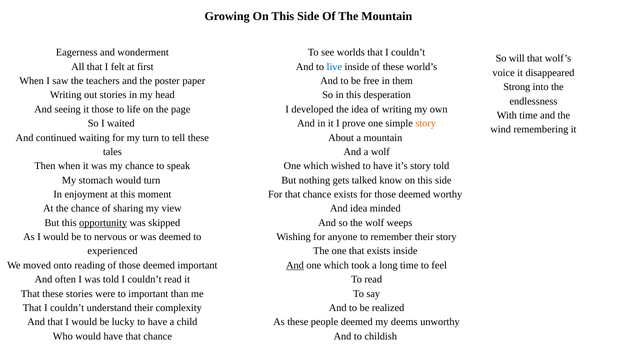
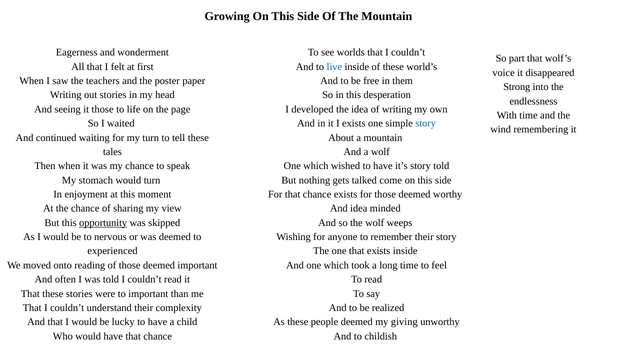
will: will -> part (517, 59)
I prove: prove -> exists (354, 123)
story colour: orange -> blue (426, 123)
know: know -> come (391, 180)
And underline: present -> none (295, 265)
deems: deems -> giving (404, 322)
